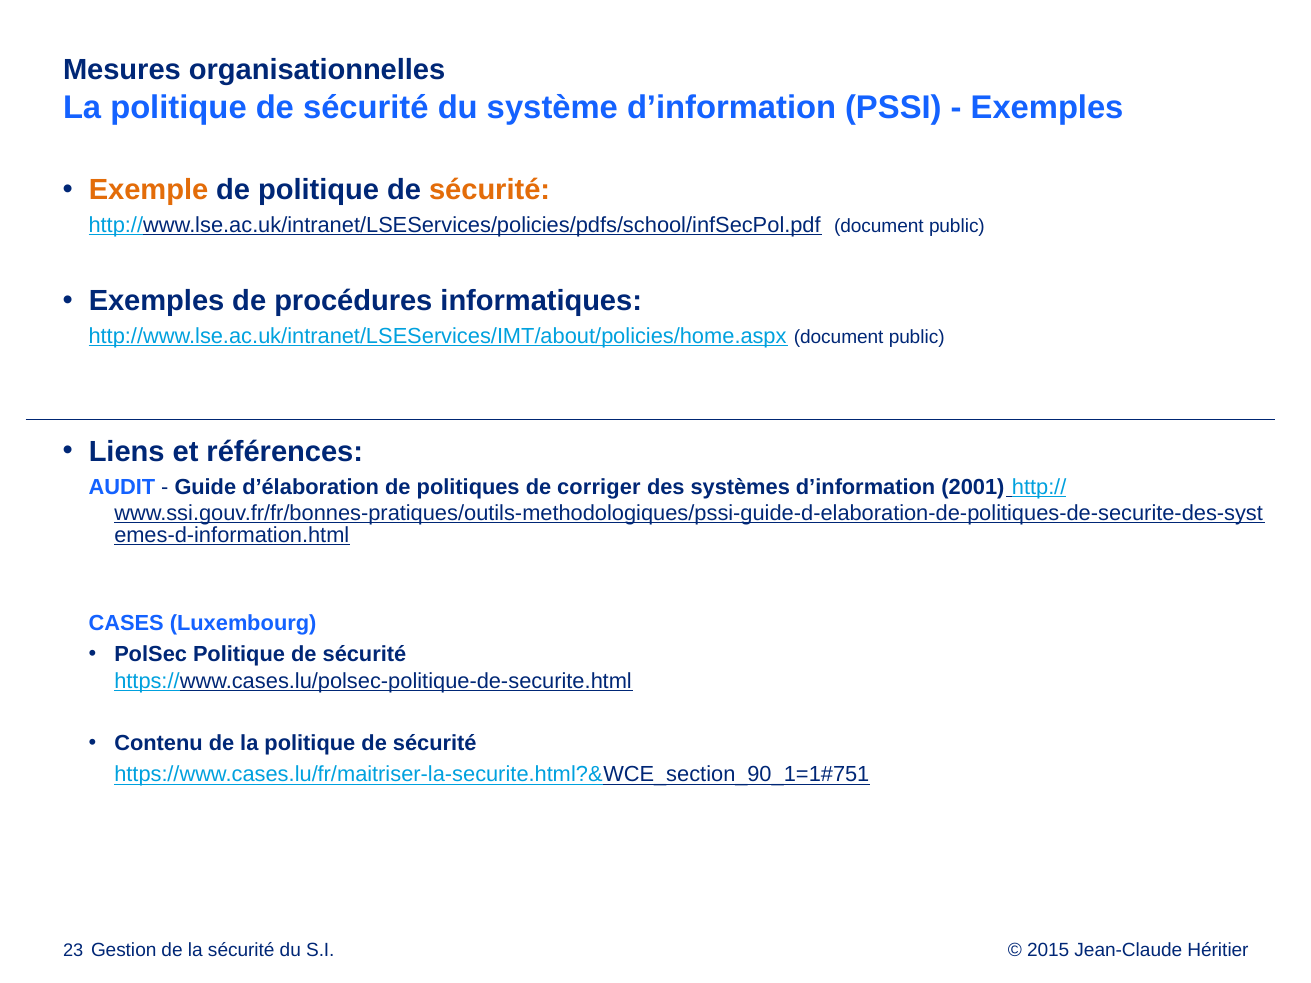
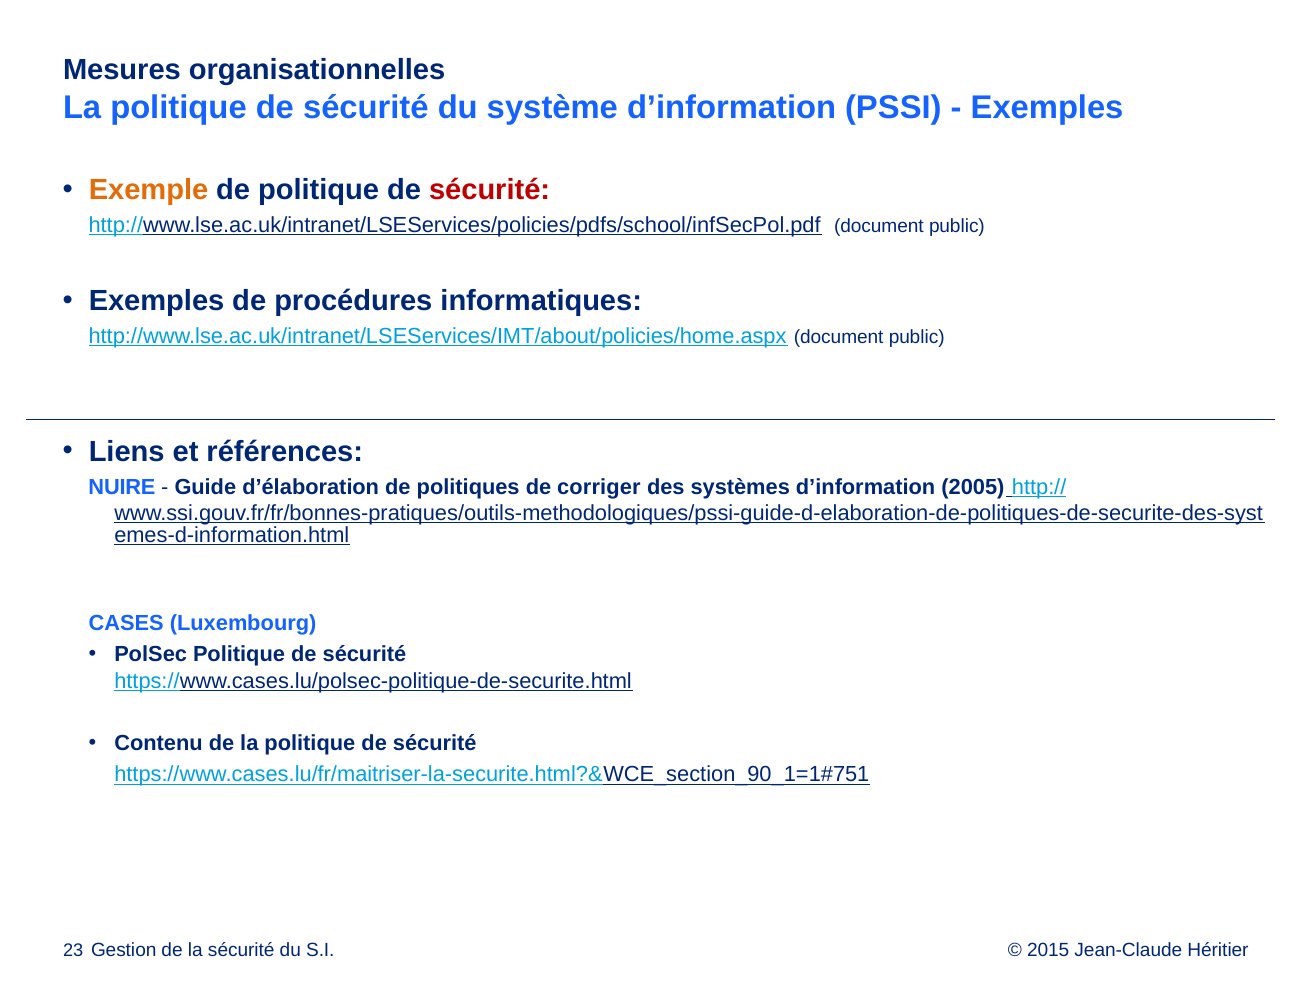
sécurité colour: orange -> red (490, 190)
AUDIT: AUDIT -> NUIRE (122, 487)
2001: 2001 -> 2005 (973, 487)
